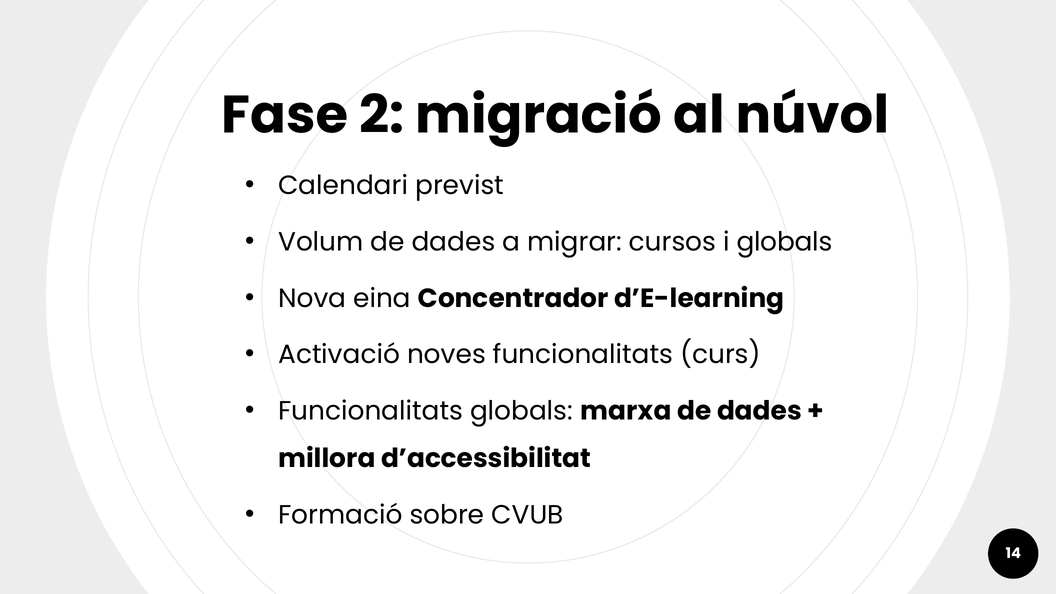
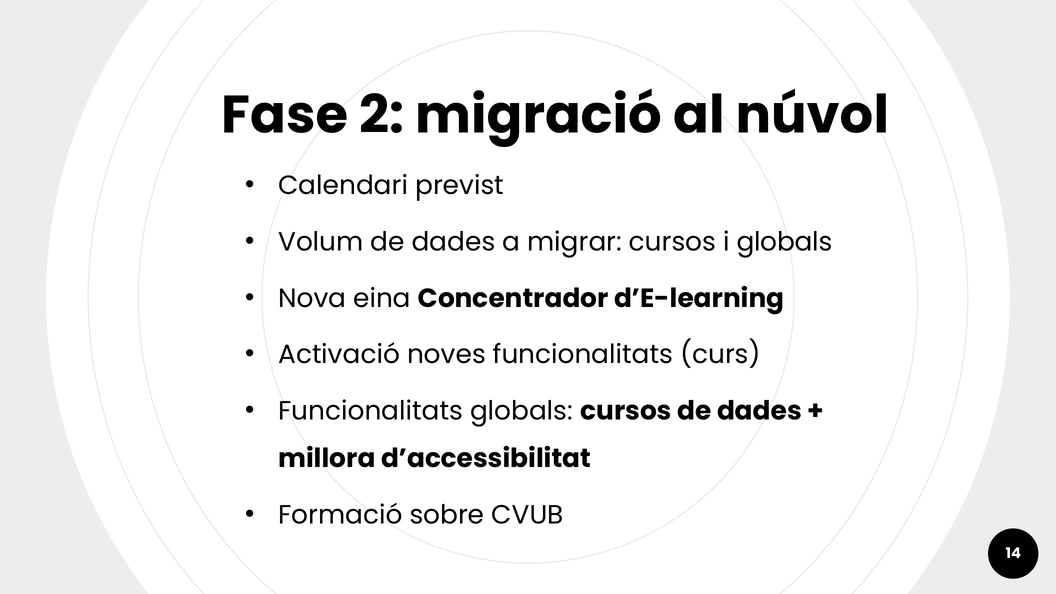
globals marxa: marxa -> cursos (626, 411)
